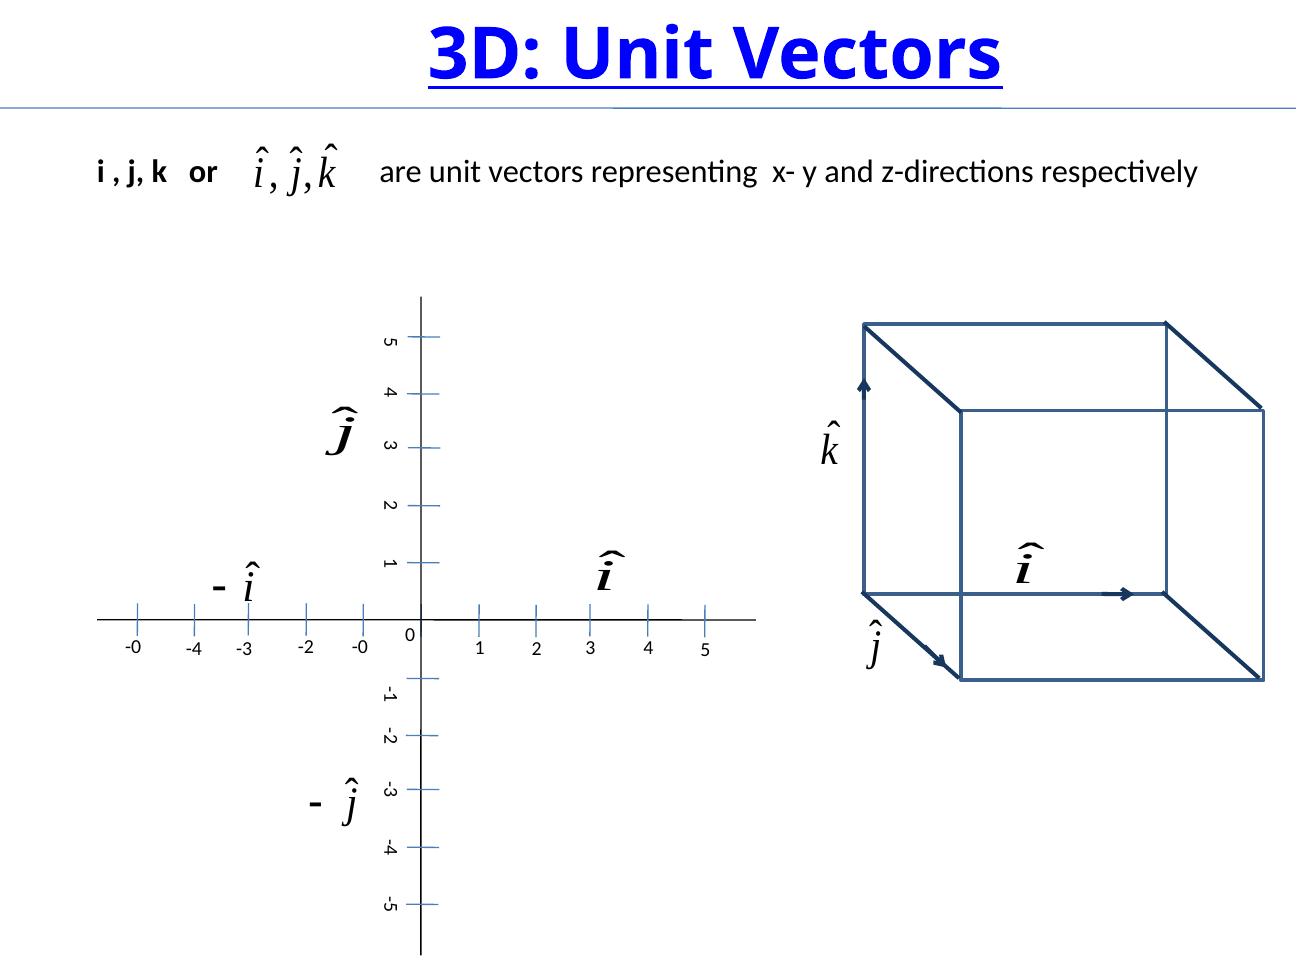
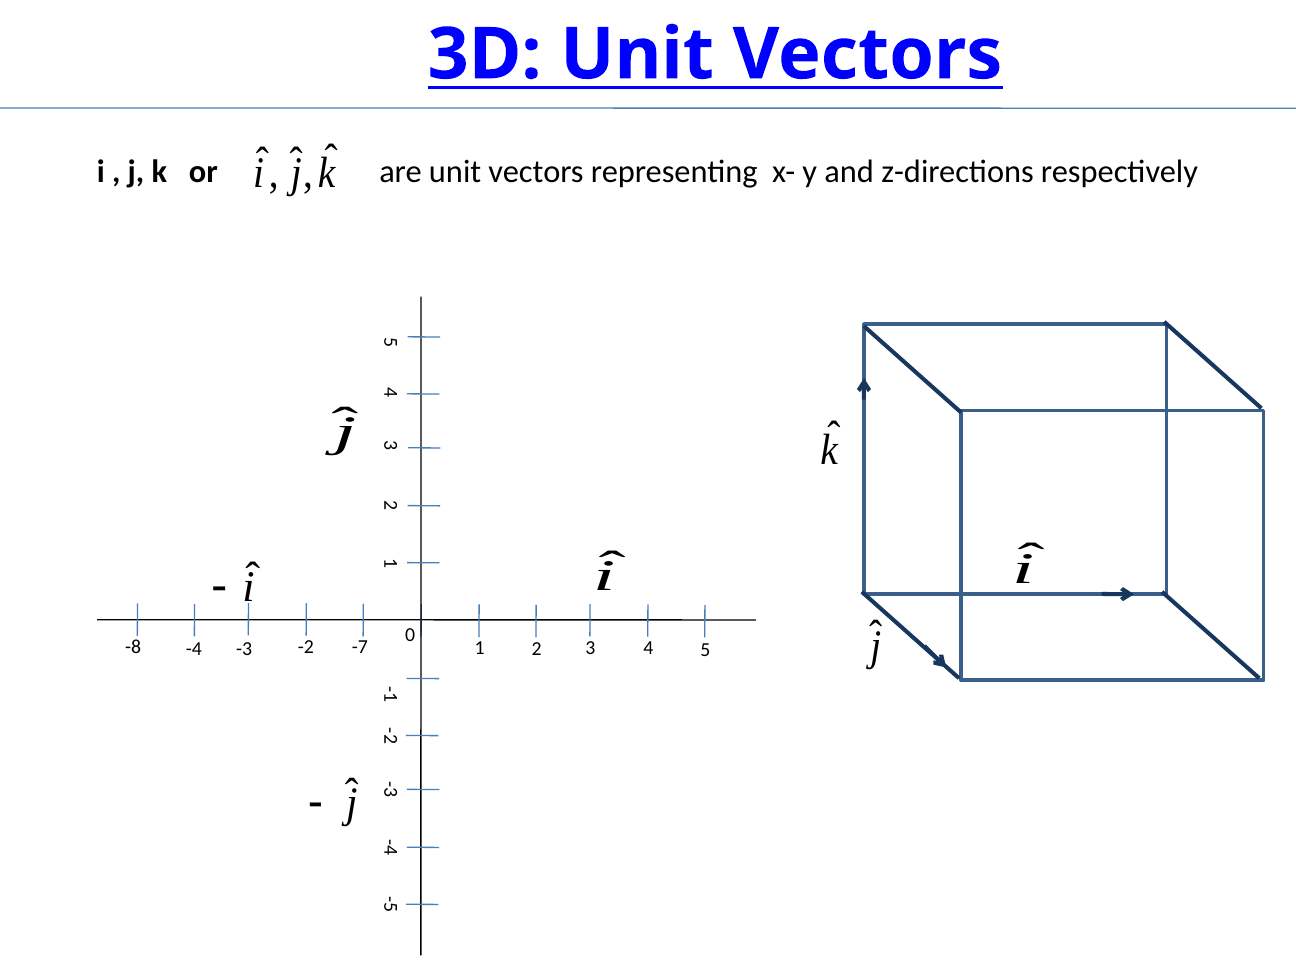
-0: -0 -> -8 (133, 647)
-2 -0: -0 -> -7 (360, 647)
